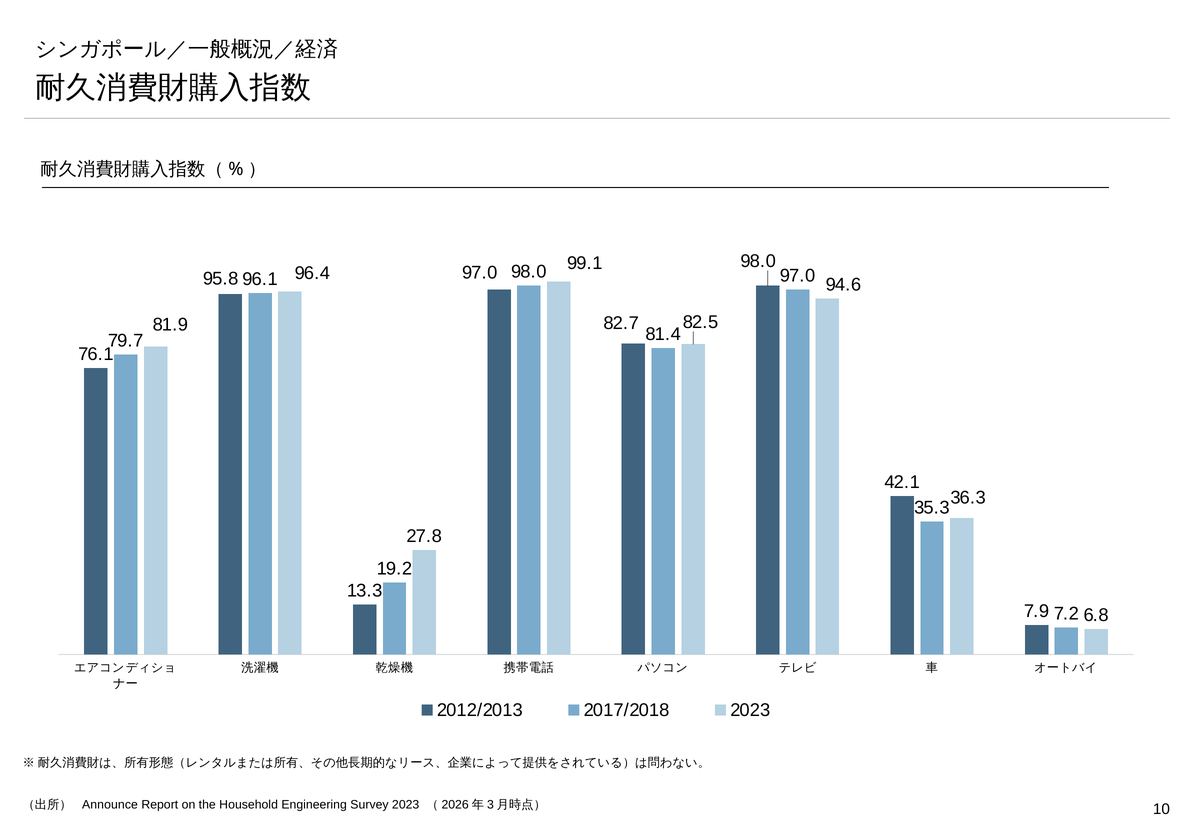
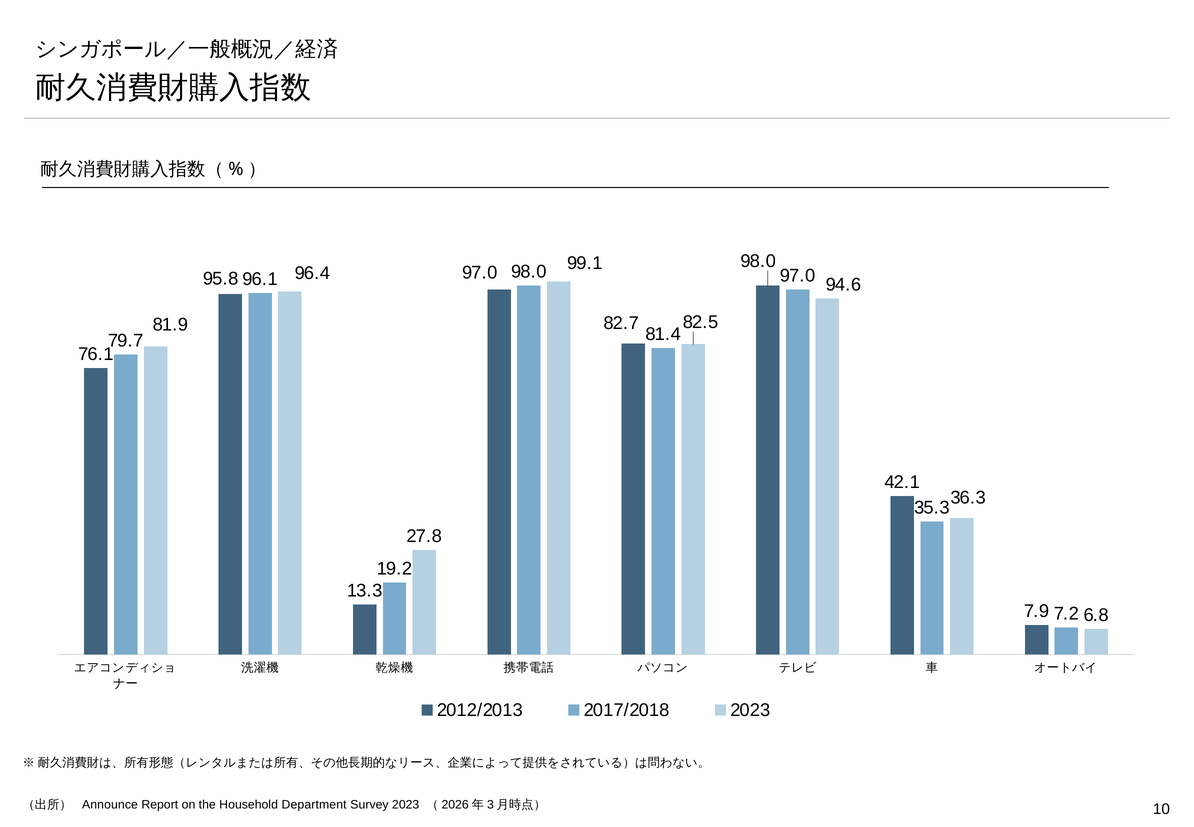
Engineering: Engineering -> Department (314, 804)
